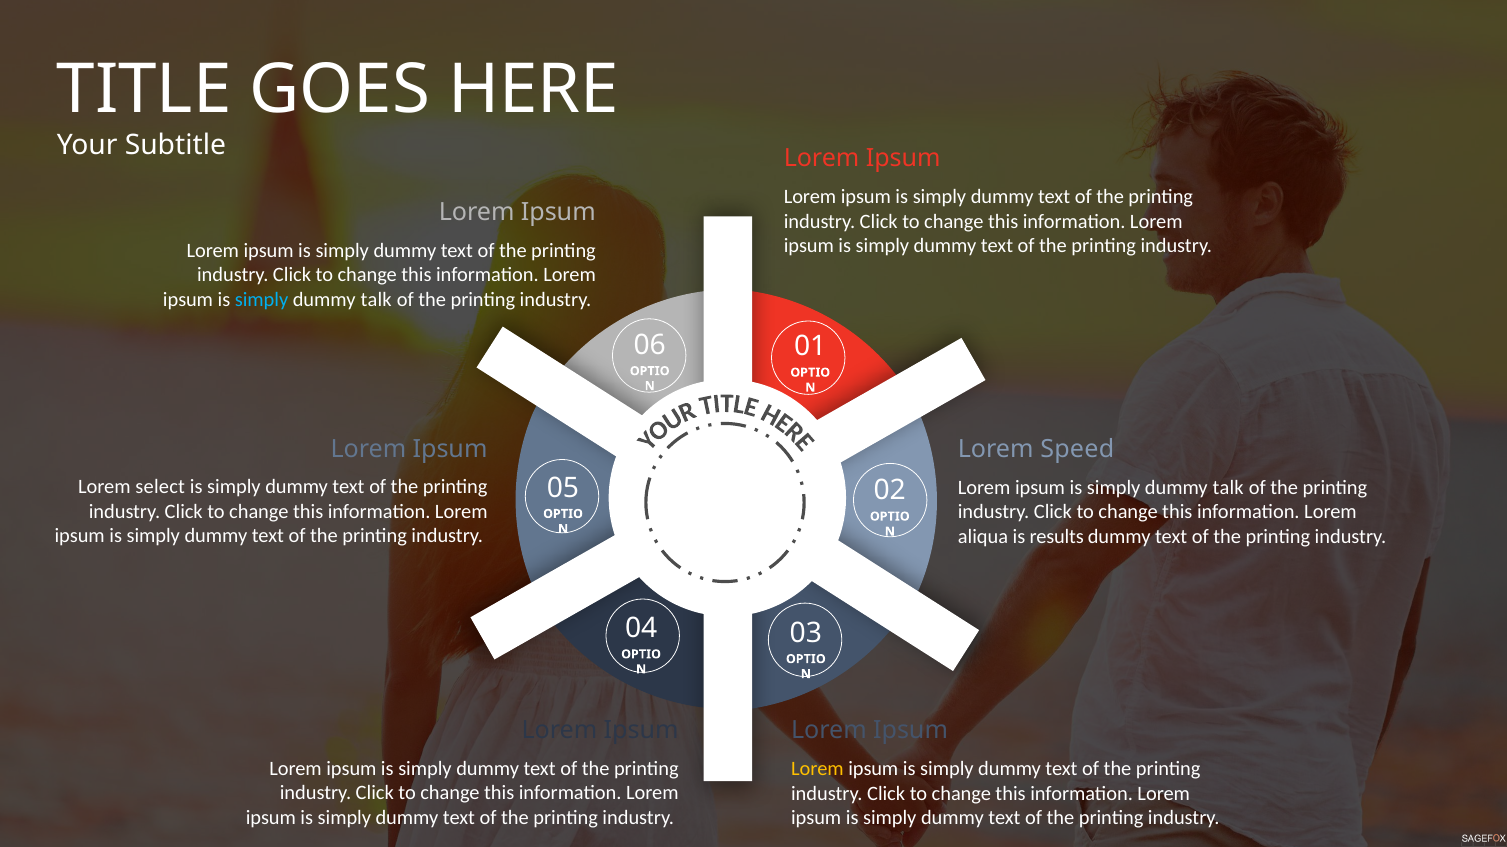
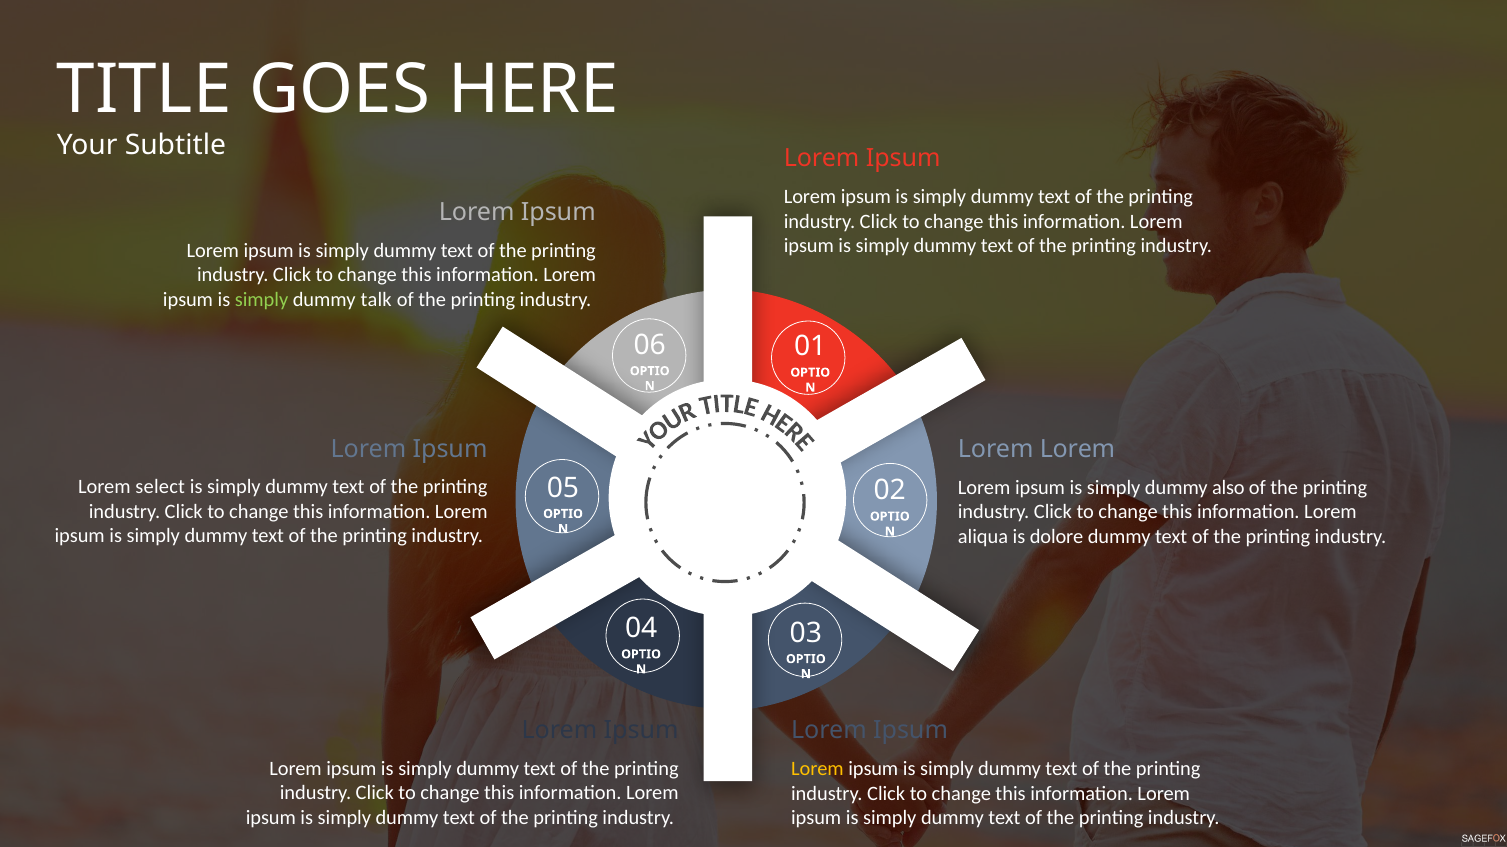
simply colour: light blue -> light green (262, 300)
Speed: Speed -> Lorem (1077, 450)
talk: talk -> also (1228, 488)
results: results -> dolore (1057, 537)
